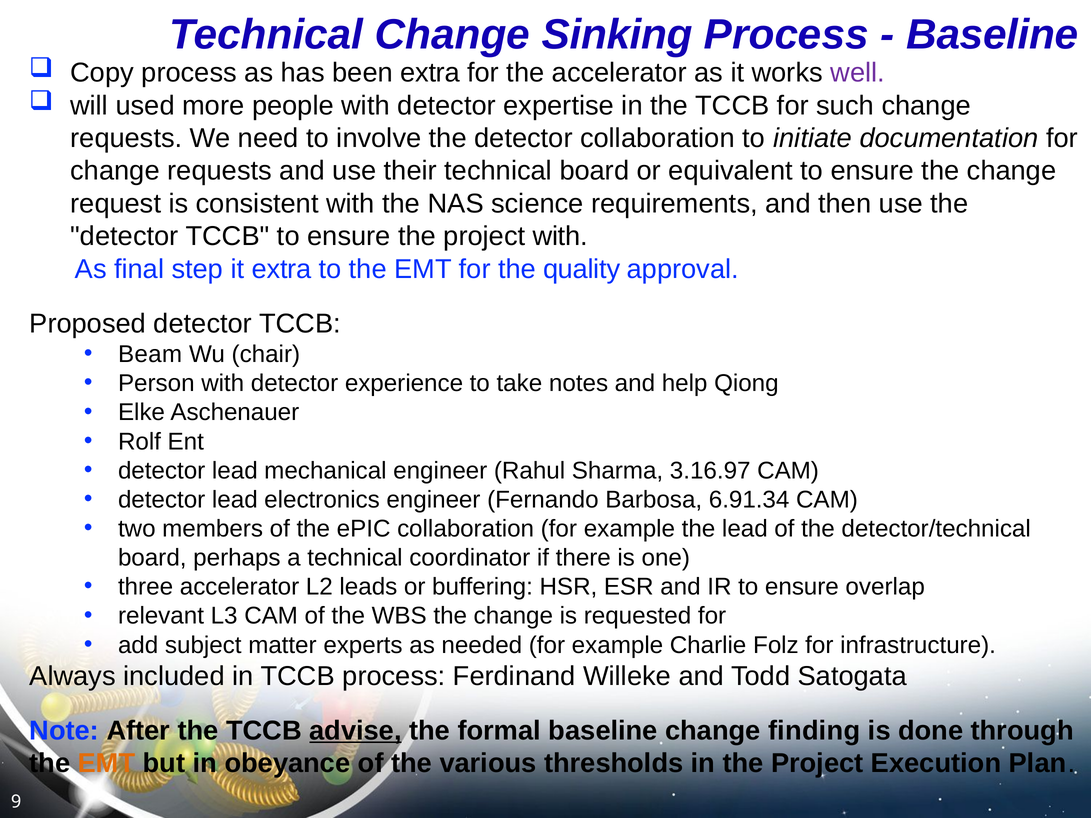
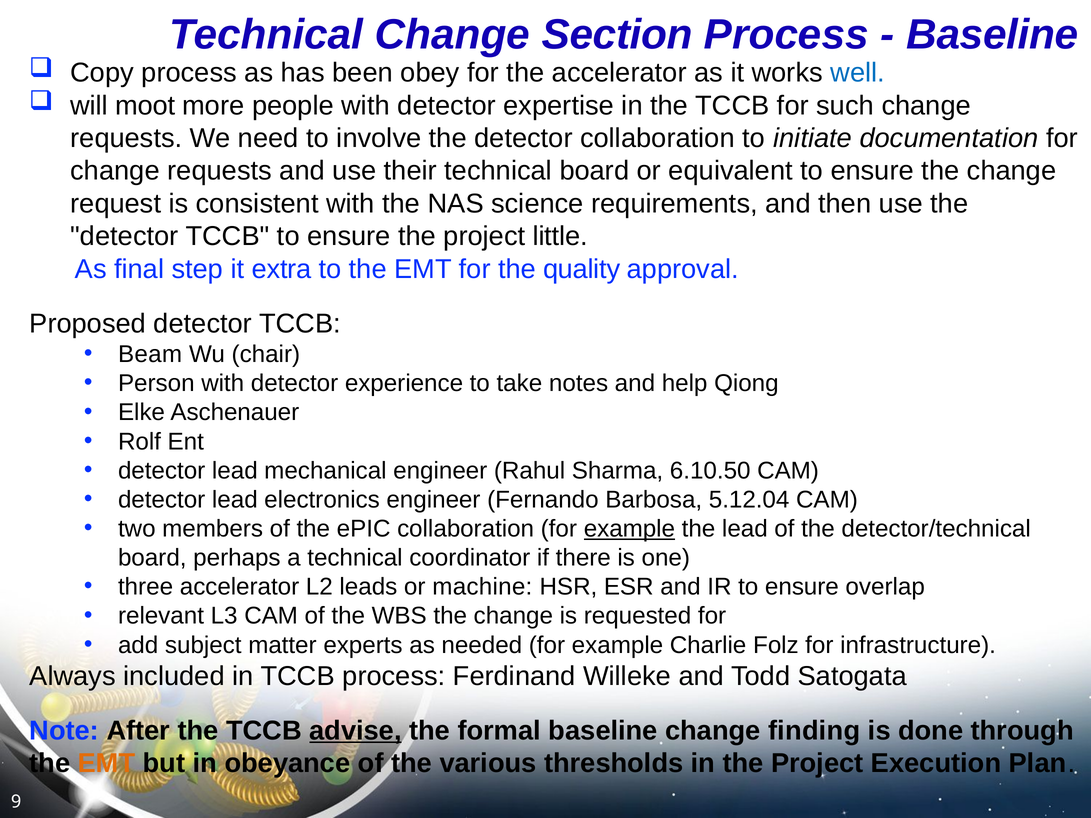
Sinking: Sinking -> Section (617, 35)
been extra: extra -> obey (430, 73)
well colour: purple -> blue (858, 73)
used: used -> moot (145, 106)
project with: with -> little (560, 236)
3.16.97: 3.16.97 -> 6.10.50 (710, 471)
6.91.34: 6.91.34 -> 5.12.04 (749, 500)
example underline: none -> present (629, 529)
buffering: buffering -> machine (482, 587)
